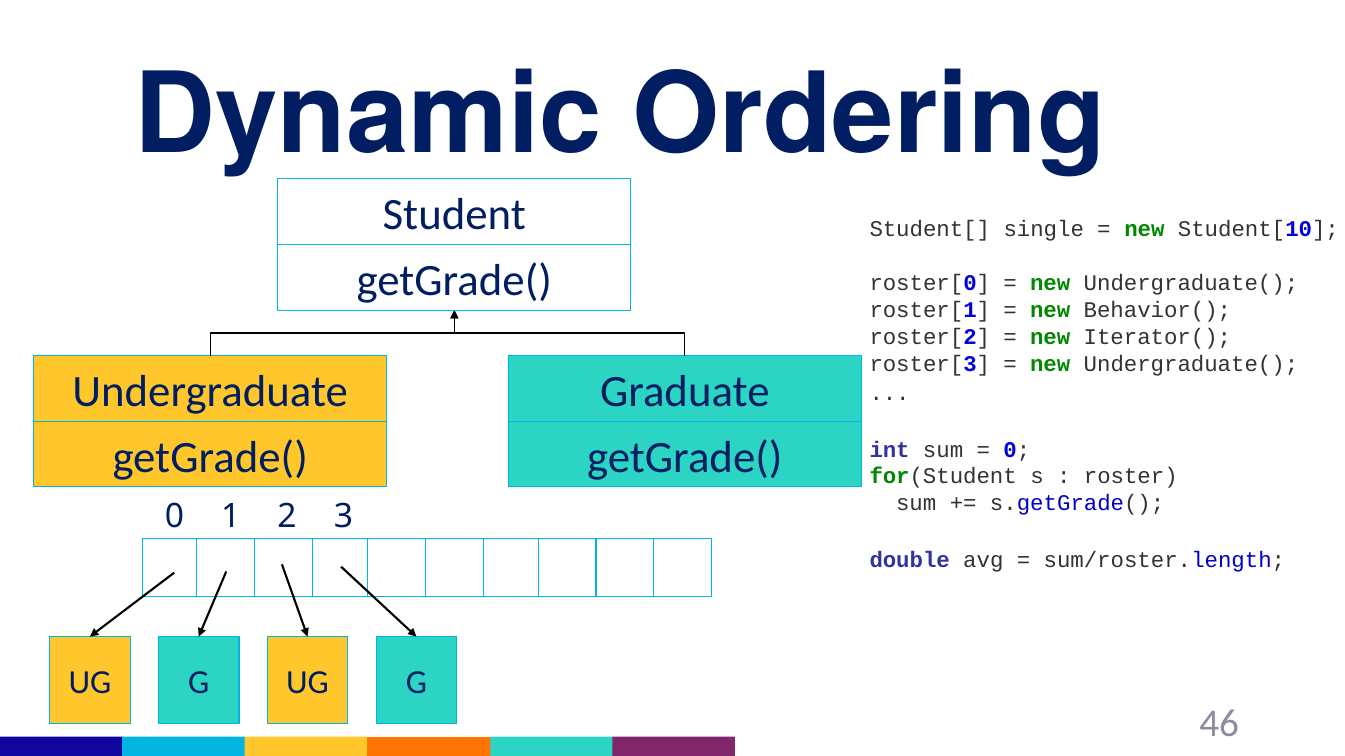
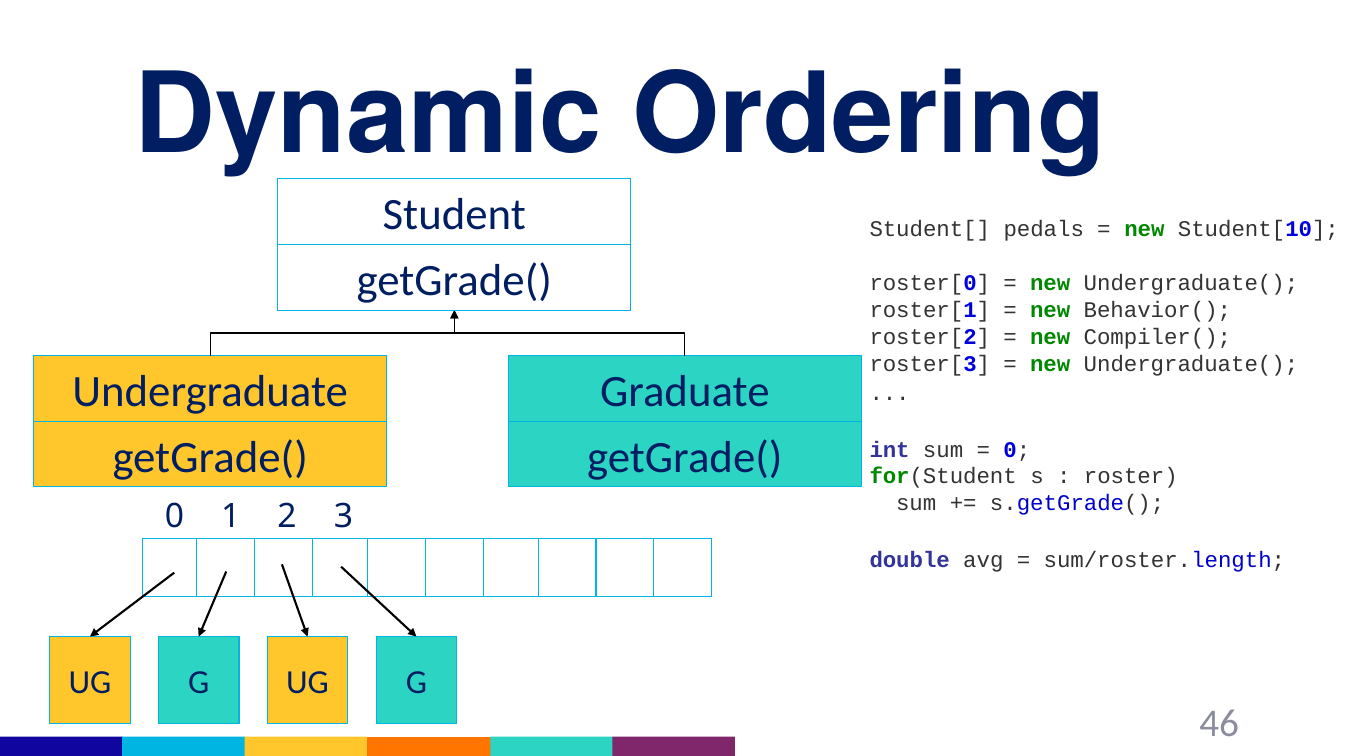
single: single -> pedals (1044, 230)
Iterator(: Iterator( -> Compiler( (1157, 337)
